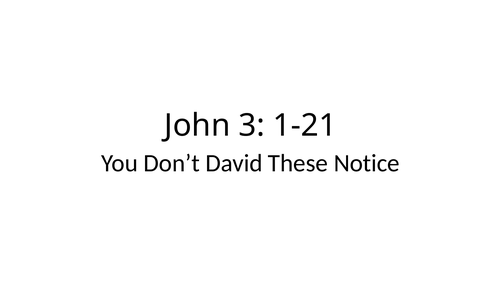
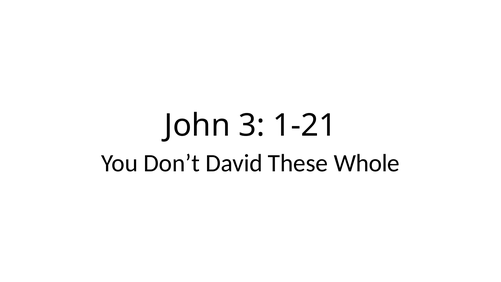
Notice: Notice -> Whole (367, 163)
